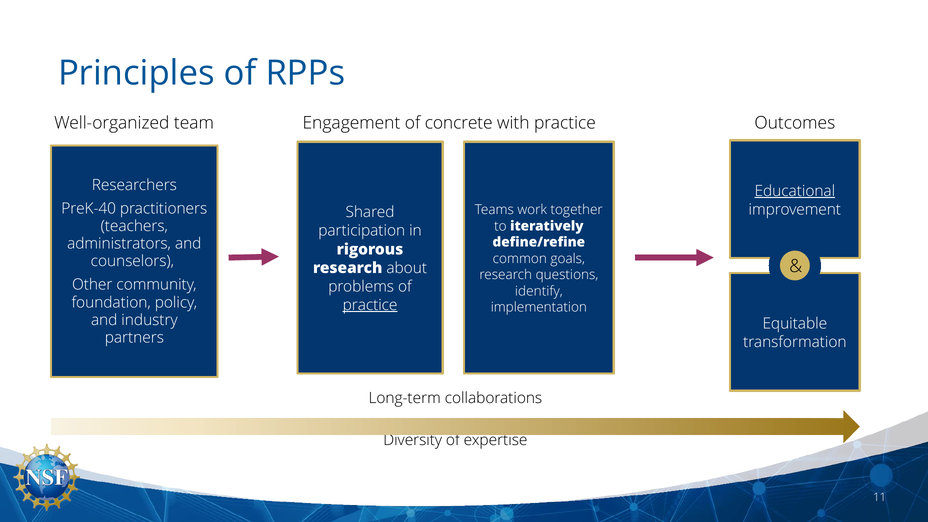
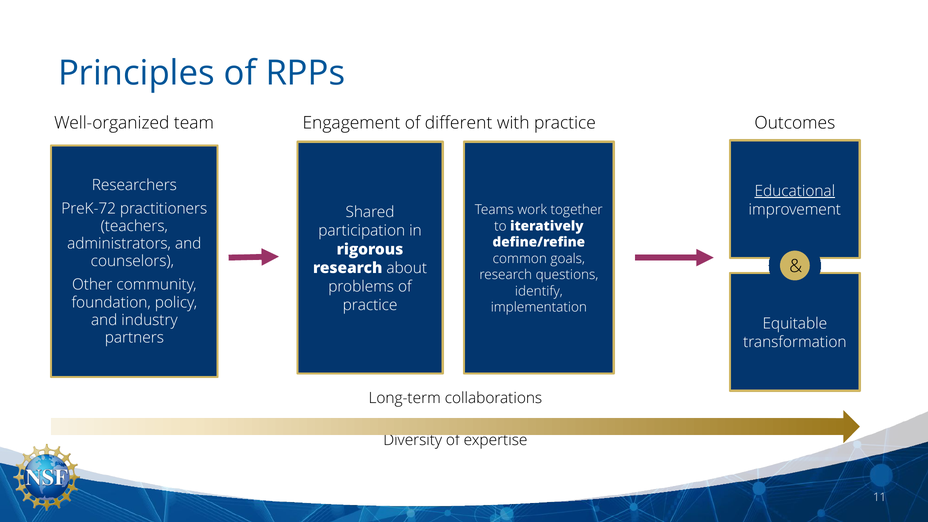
concrete: concrete -> different (459, 123)
PreK-40: PreK-40 -> PreK-72 (89, 209)
practice underline: present -> none (370, 305)
